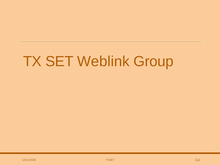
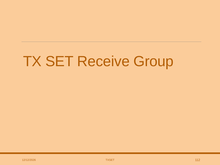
Weblink: Weblink -> Receive (103, 61)
